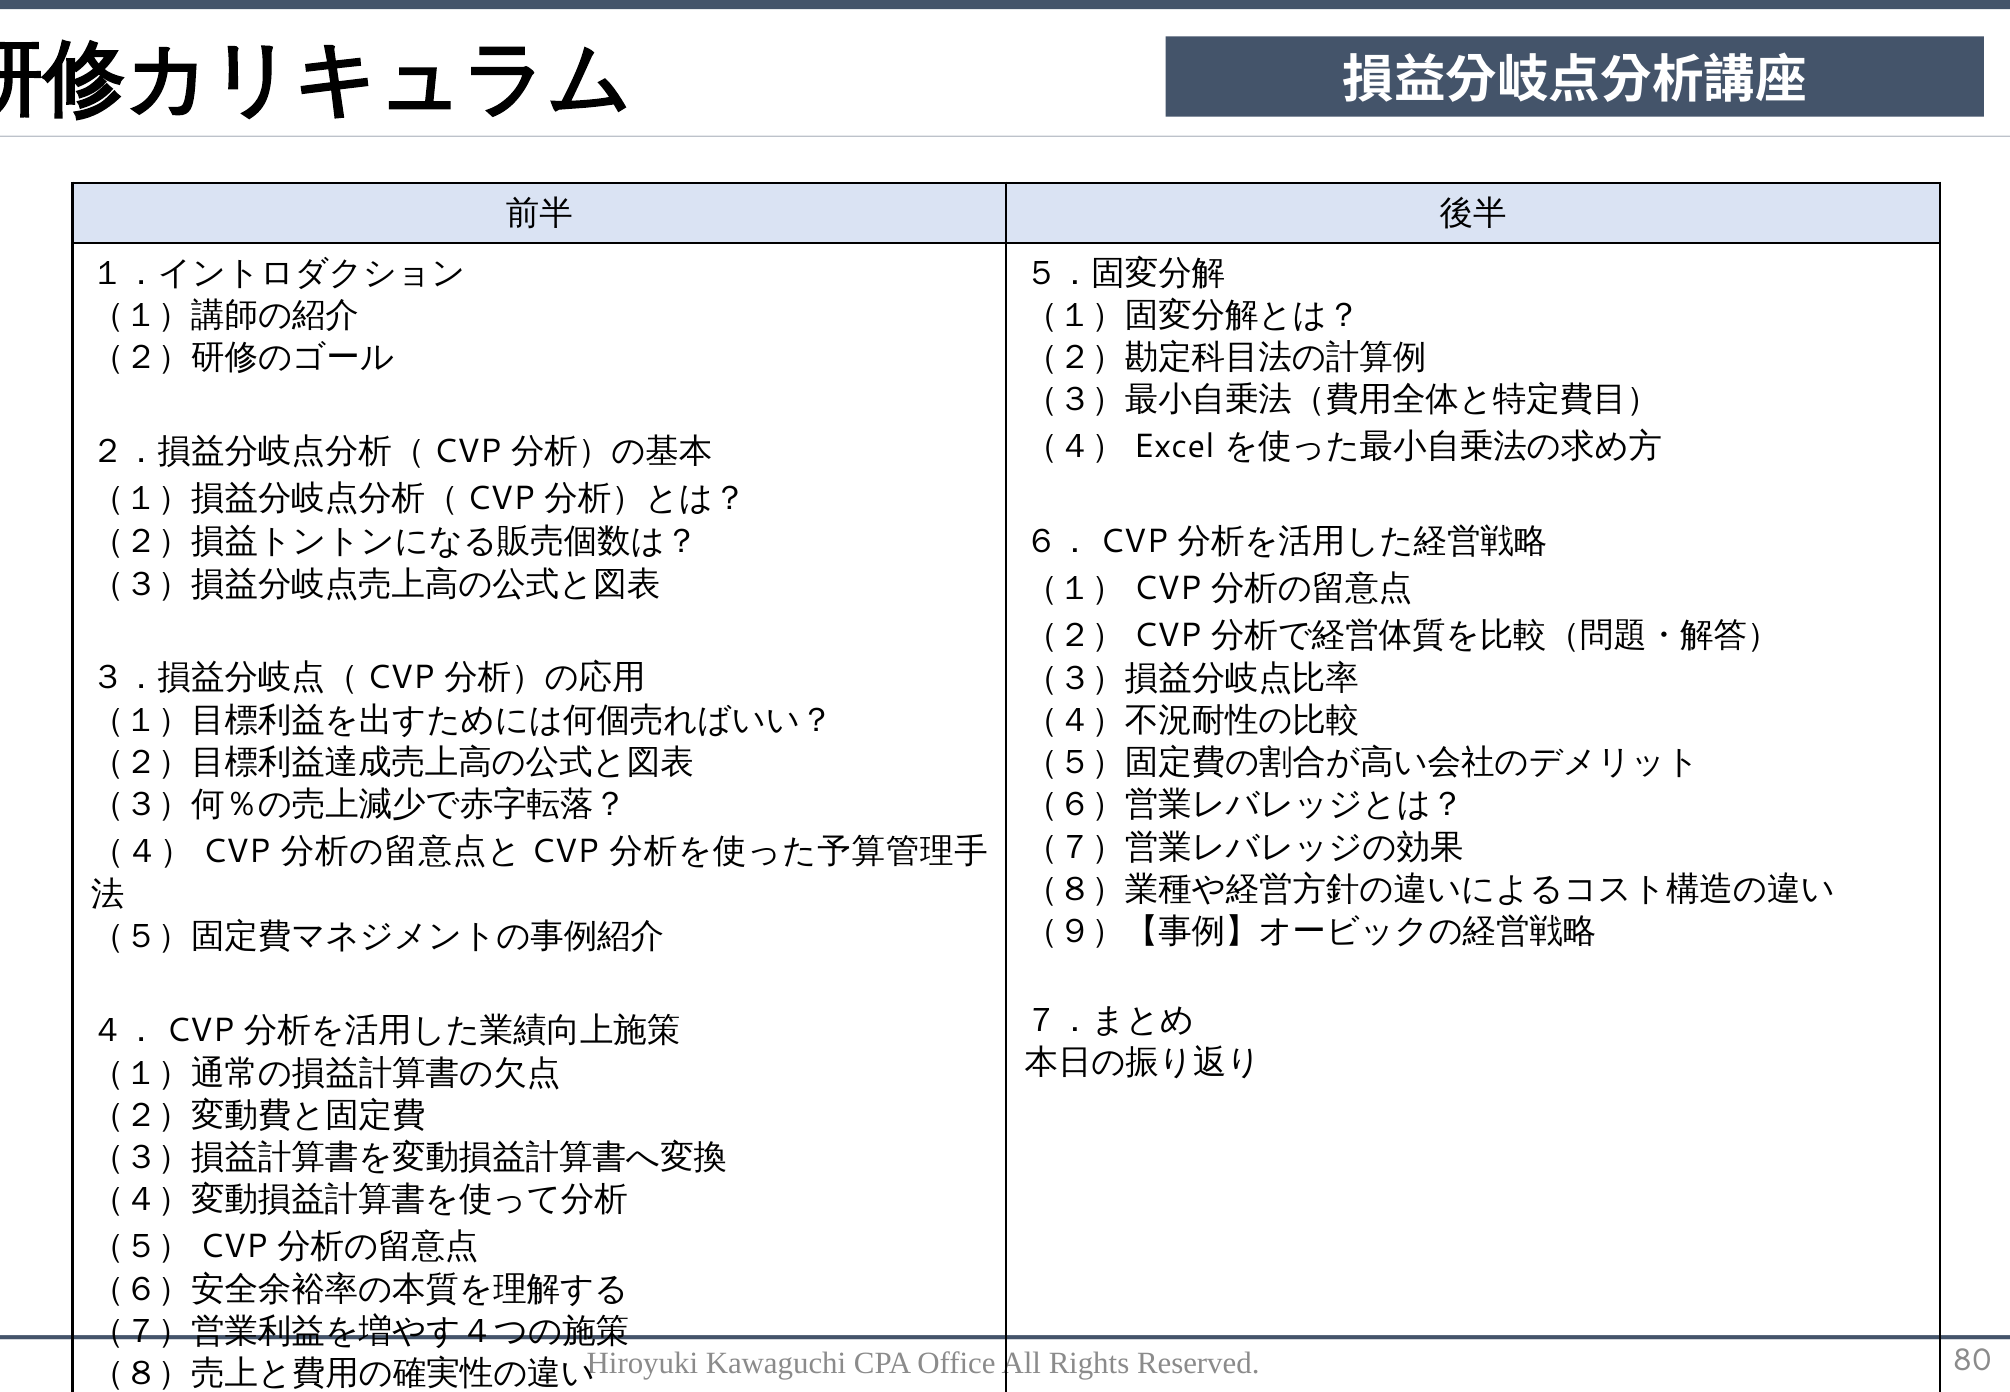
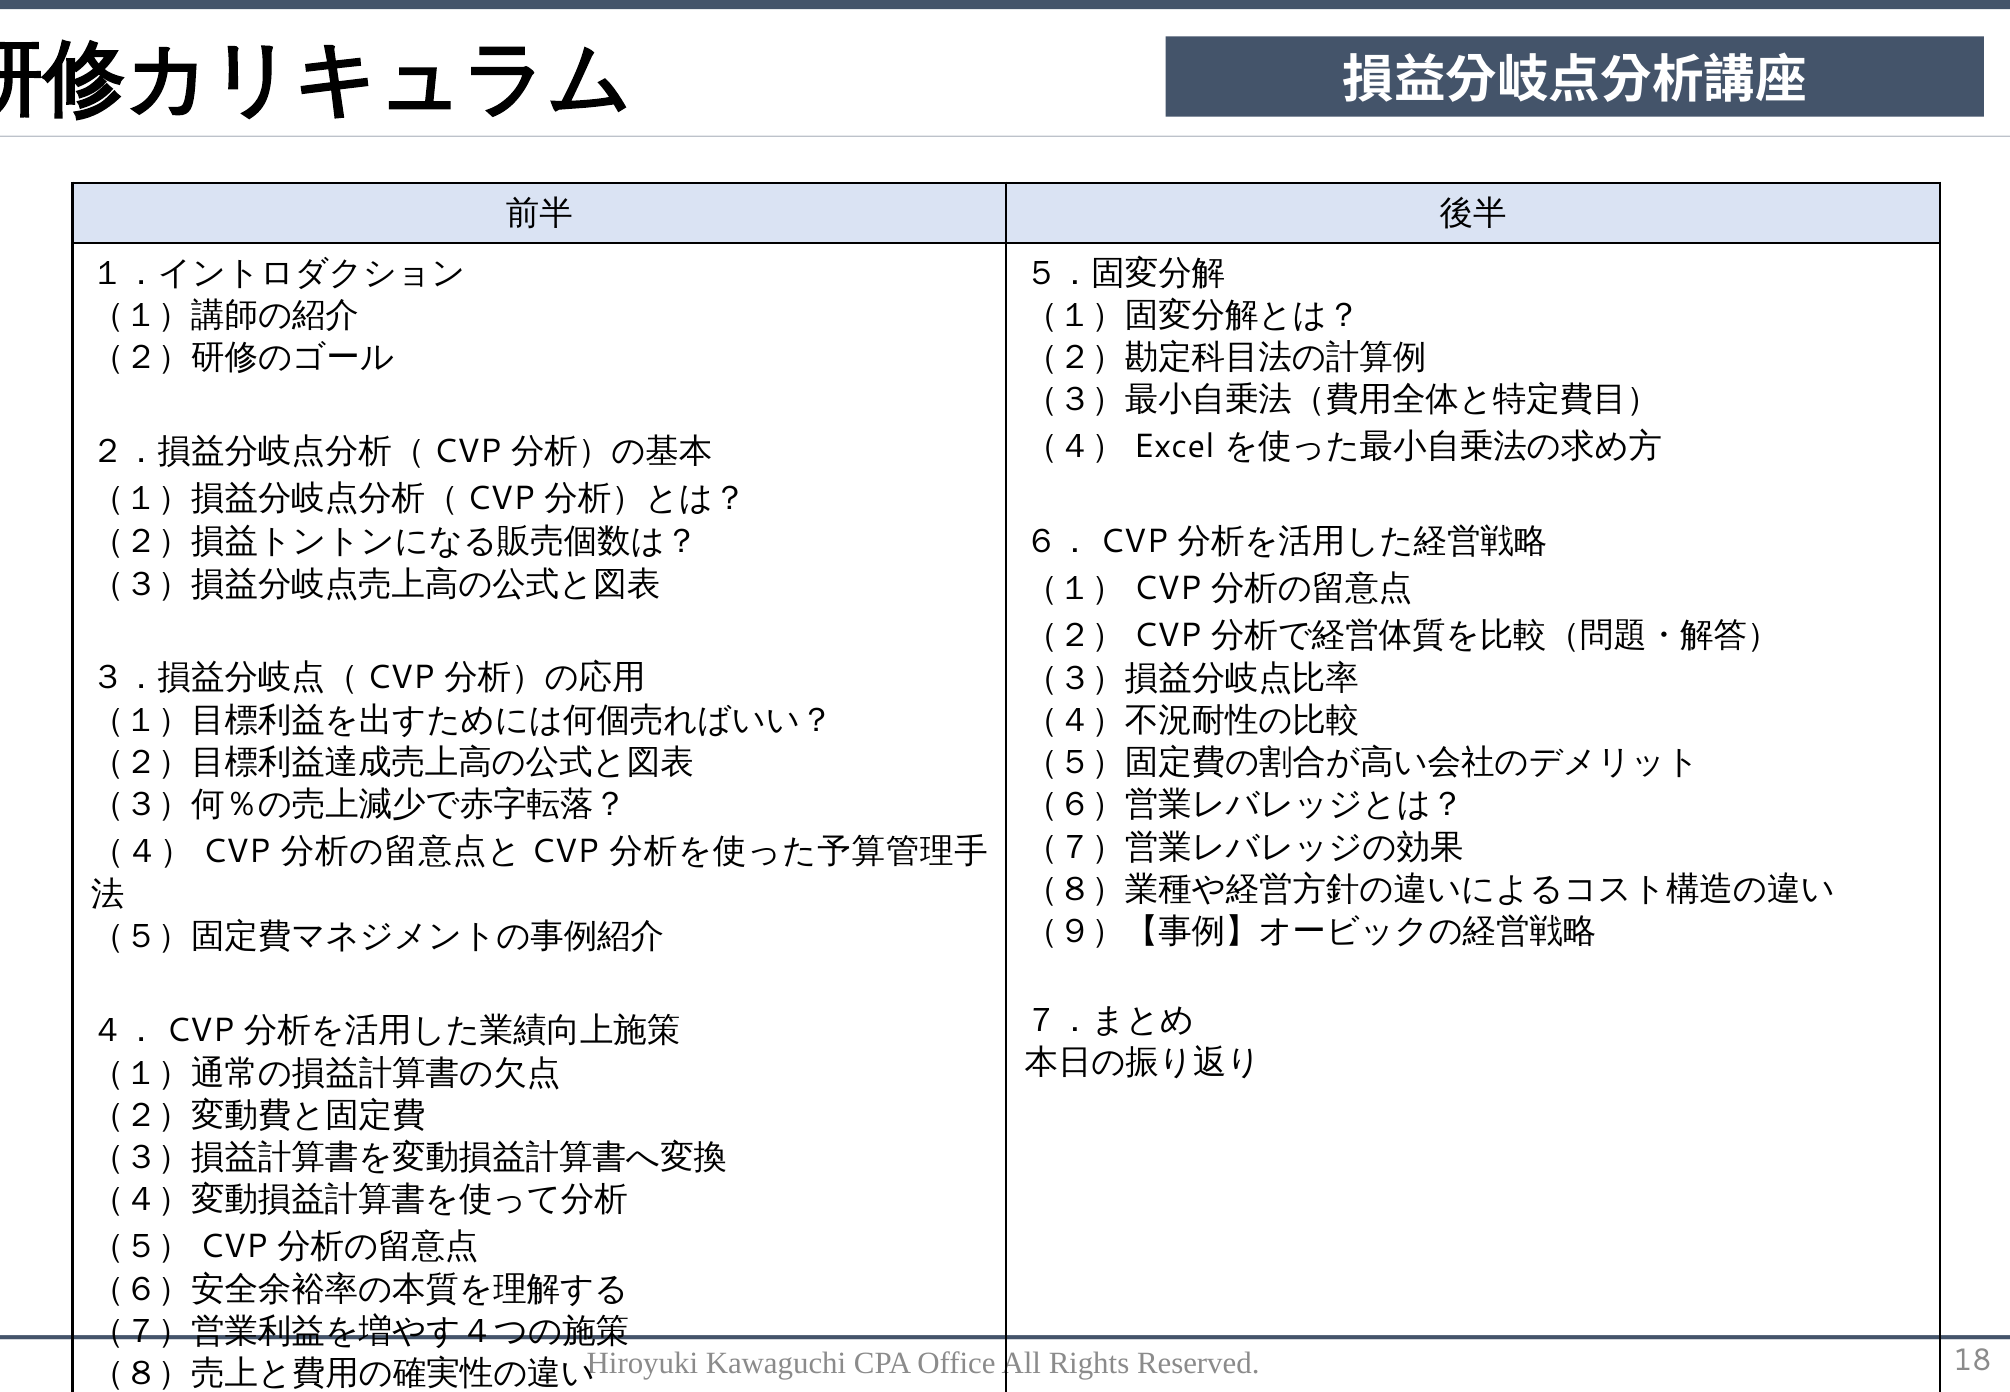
80: 80 -> 18 (1972, 1360)
